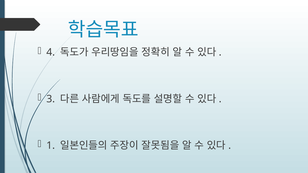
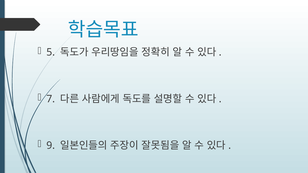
4: 4 -> 5 (51, 52)
3: 3 -> 7 (51, 99)
1: 1 -> 9 (51, 146)
